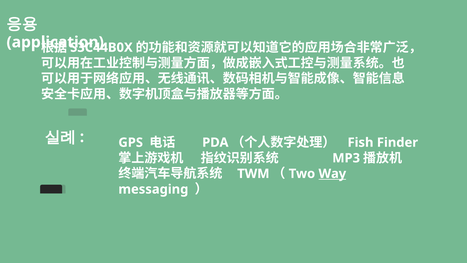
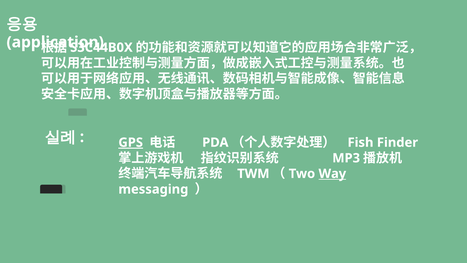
GPS underline: none -> present (131, 142)
